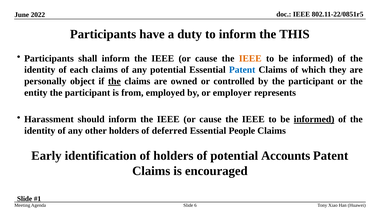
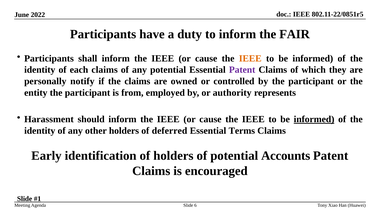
THIS: THIS -> FAIR (295, 34)
Patent colour: blue -> purple (242, 70)
object: object -> notify (82, 81)
the underline: present -> none (114, 81)
employer: employer -> authority (232, 93)
People: People -> Terms (242, 131)
